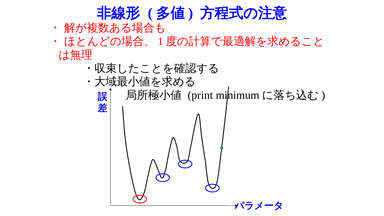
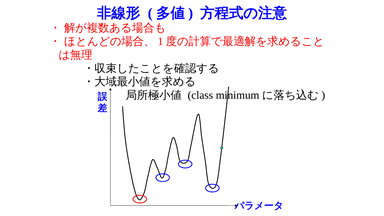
print: print -> class (200, 95)
